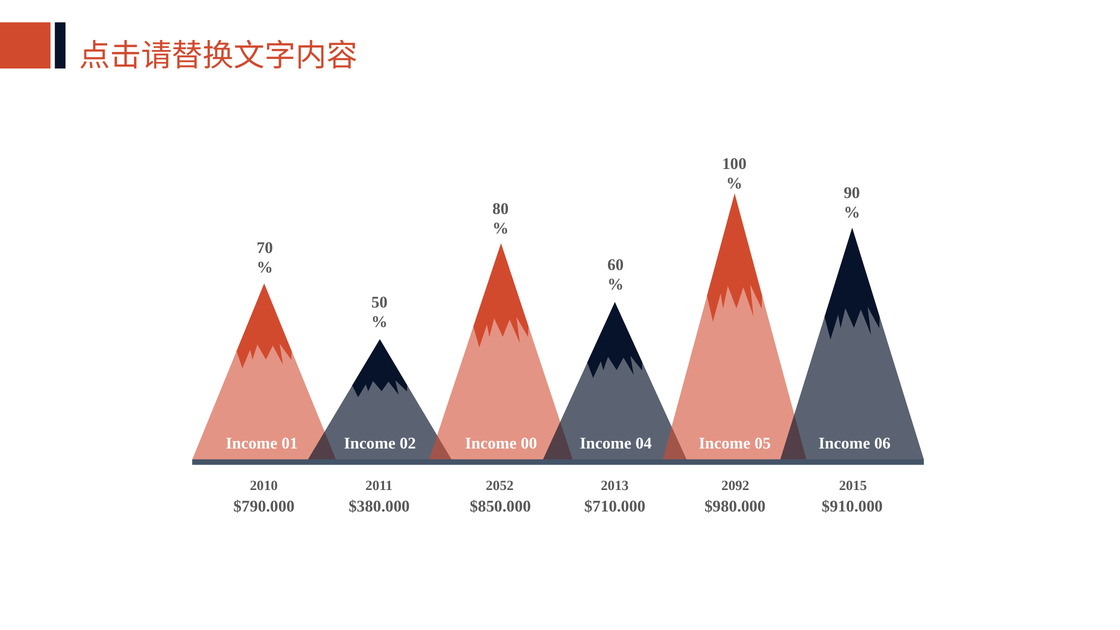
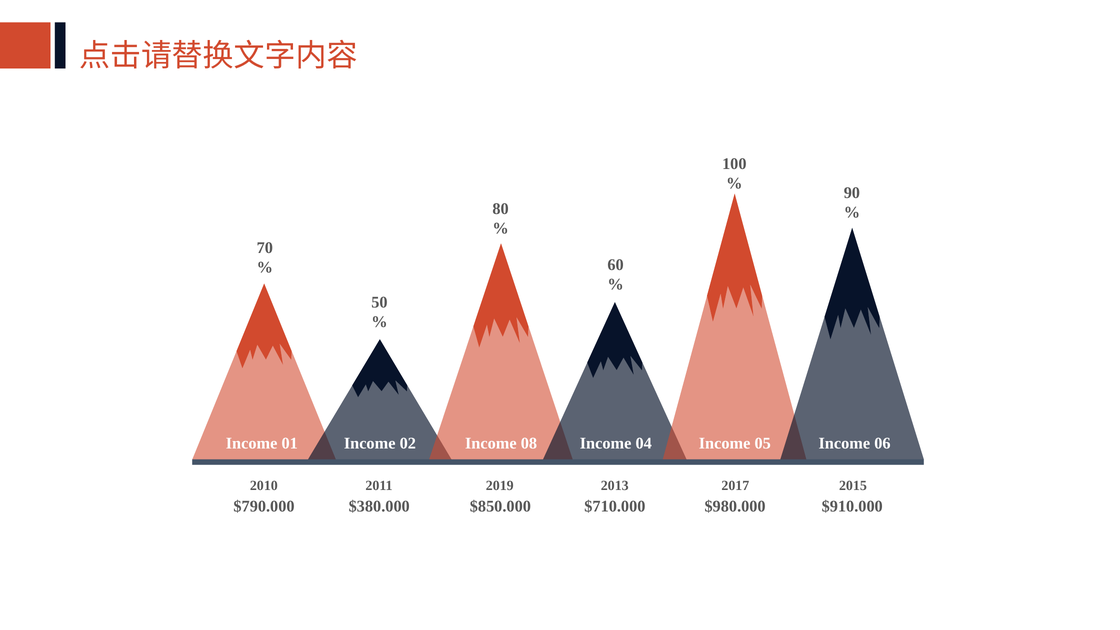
00: 00 -> 08 (529, 443)
2052: 2052 -> 2019 (500, 486)
2092: 2092 -> 2017 (735, 486)
